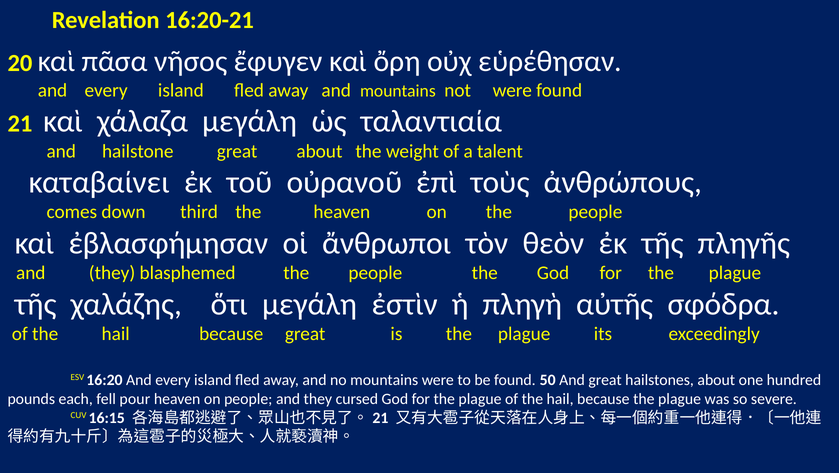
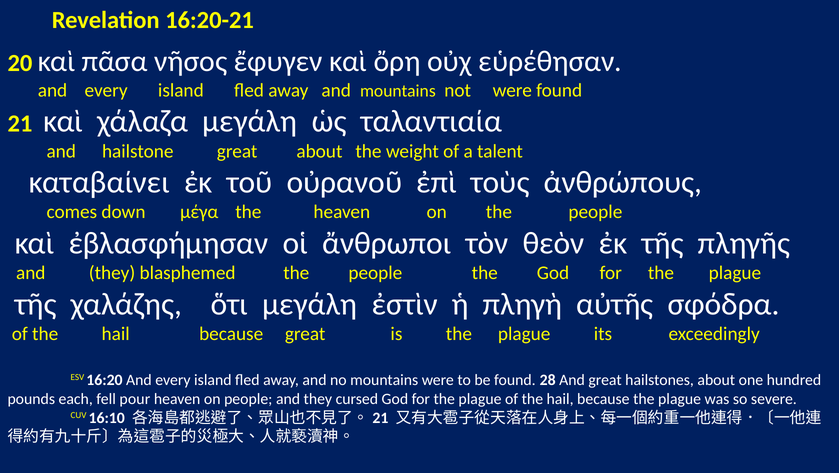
third: third -> μέγα (199, 212)
50: 50 -> 28 (548, 380)
16:15: 16:15 -> 16:10 (107, 418)
